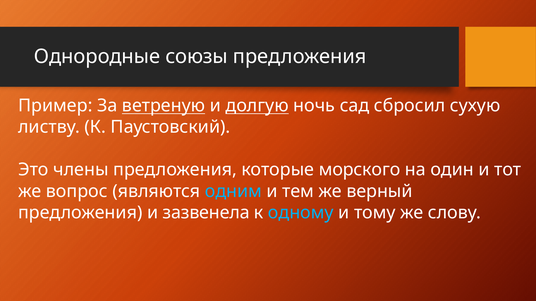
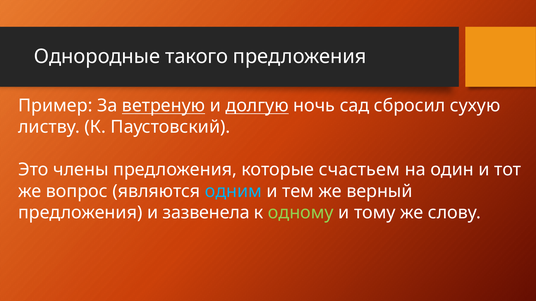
союзы: союзы -> такого (197, 57)
морского: морского -> счастьем (359, 170)
одному colour: light blue -> light green (301, 213)
